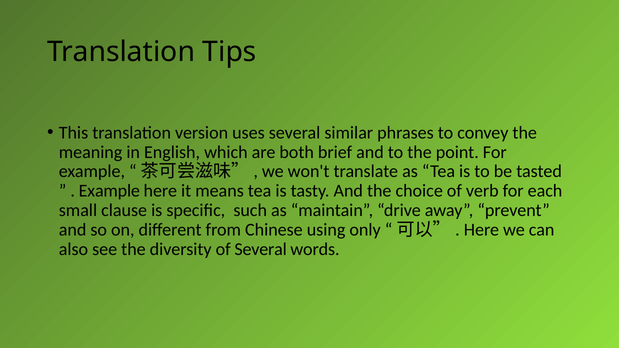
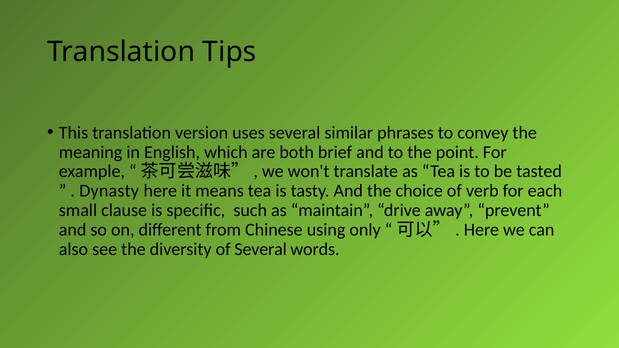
Example: Example -> Dynasty (109, 191)
